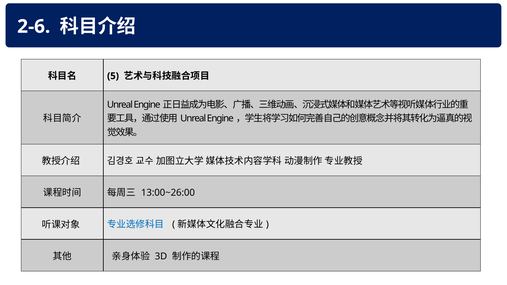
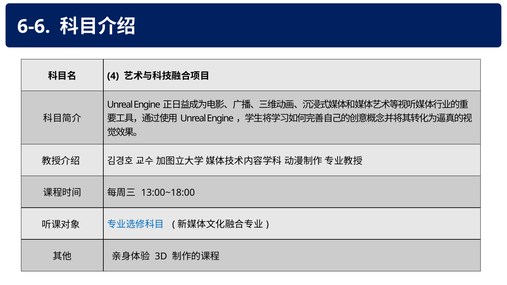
2-6: 2-6 -> 6-6 (34, 27)
5: 5 -> 4 (113, 76)
13:00~26:00: 13:00~26:00 -> 13:00~18:00 (168, 193)
